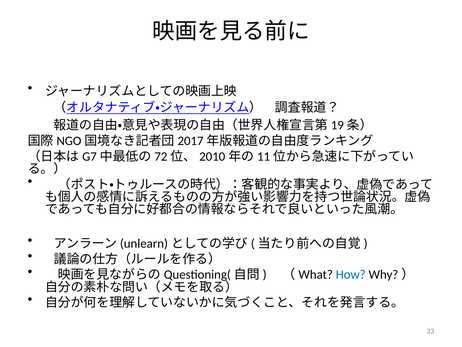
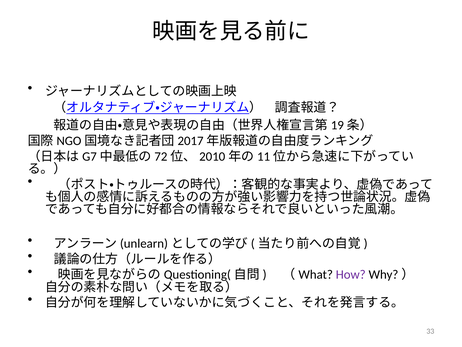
How colour: blue -> purple (351, 274)
